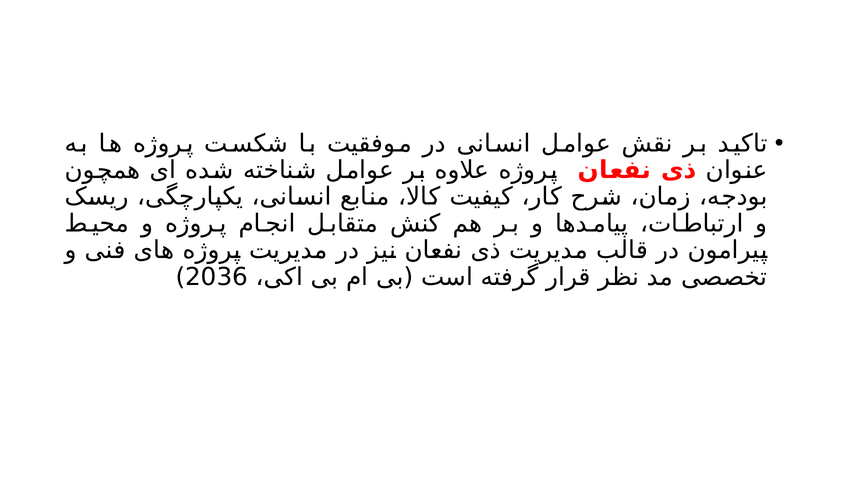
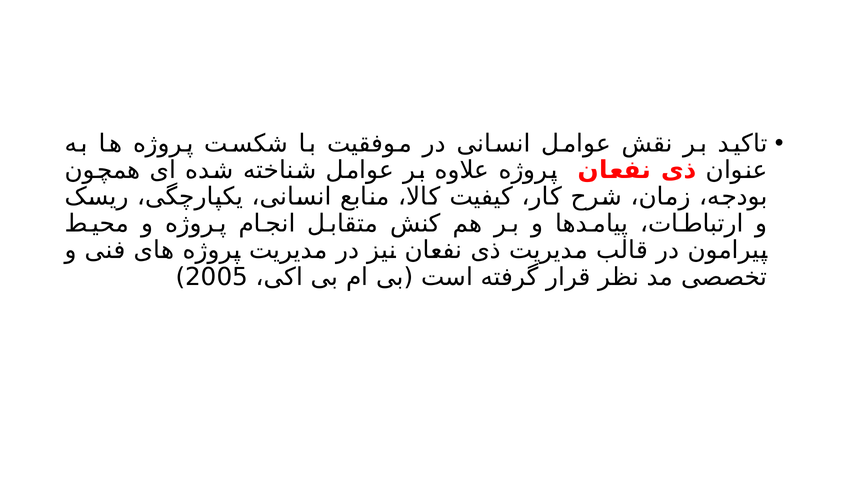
2036: 2036 -> 2005 (217, 277)
